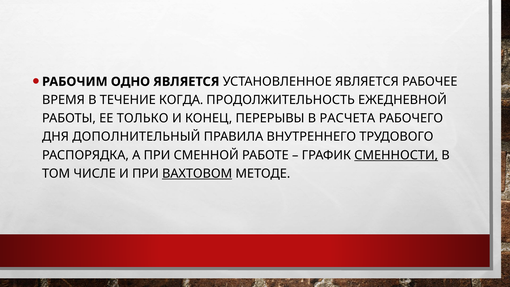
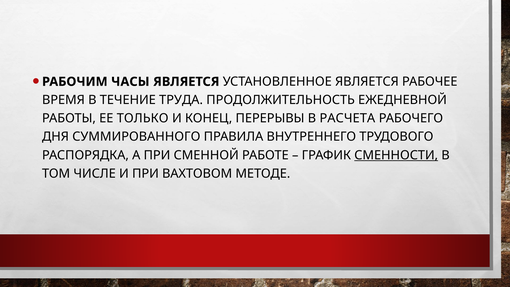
ОДНО: ОДНО -> ЧАСЫ (130, 82)
КОГДА: КОГДА -> ТРУДА (181, 100)
ДОПОЛНИТЕЛЬНЫЙ: ДОПОЛНИТЕЛЬНЫЙ -> СУММИРОВАННОГО (136, 137)
ВАХТОВОМ underline: present -> none (197, 173)
